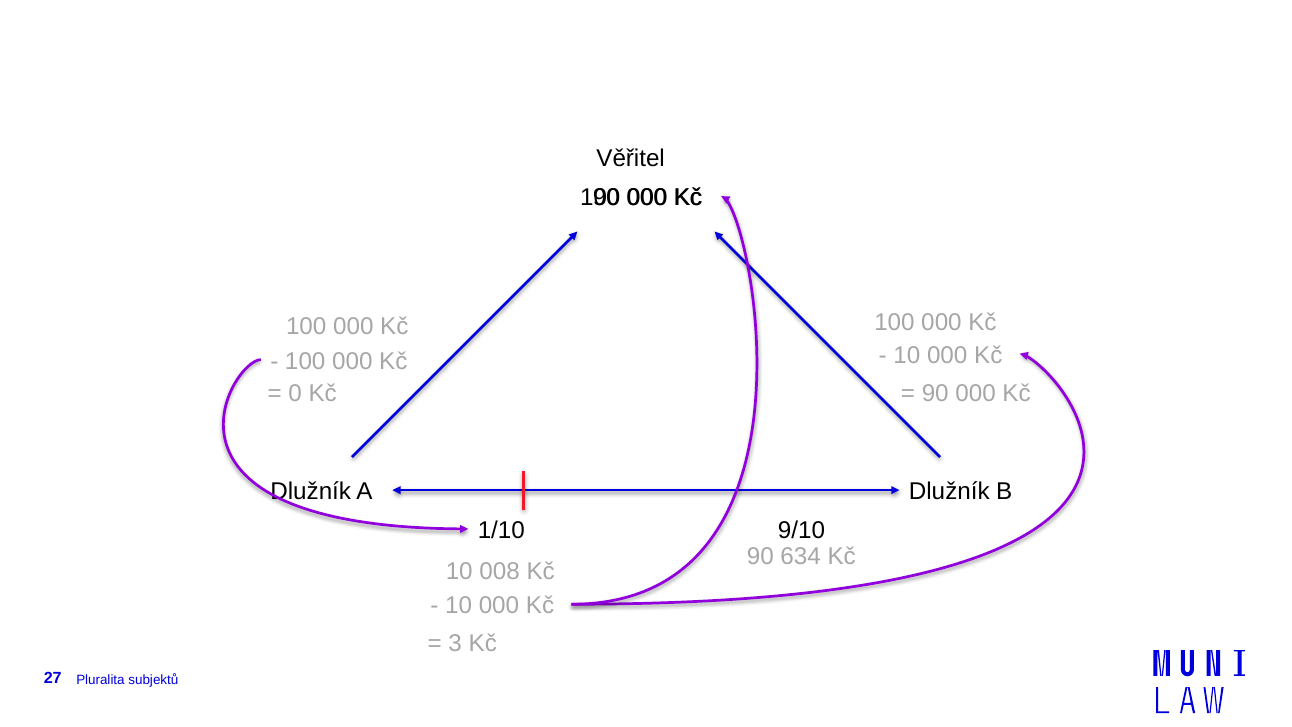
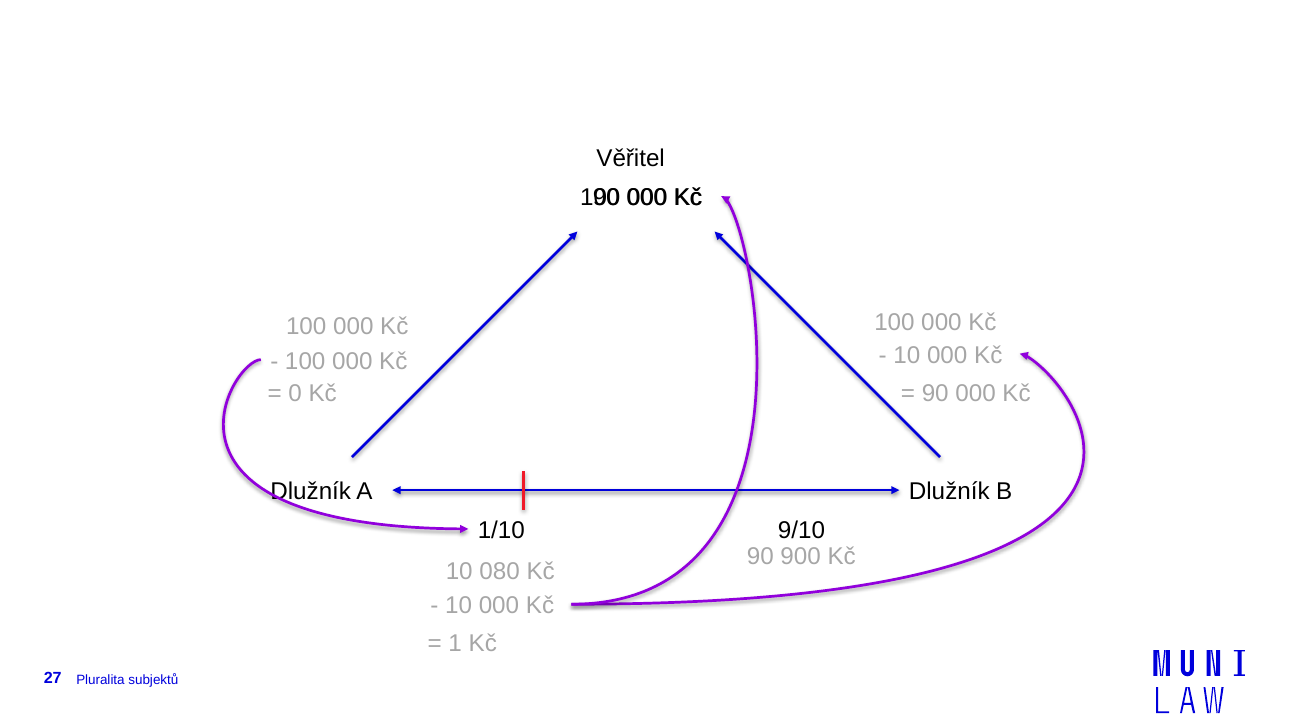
634: 634 -> 900 (801, 557)
008: 008 -> 080 (500, 571)
3: 3 -> 1 (455, 643)
